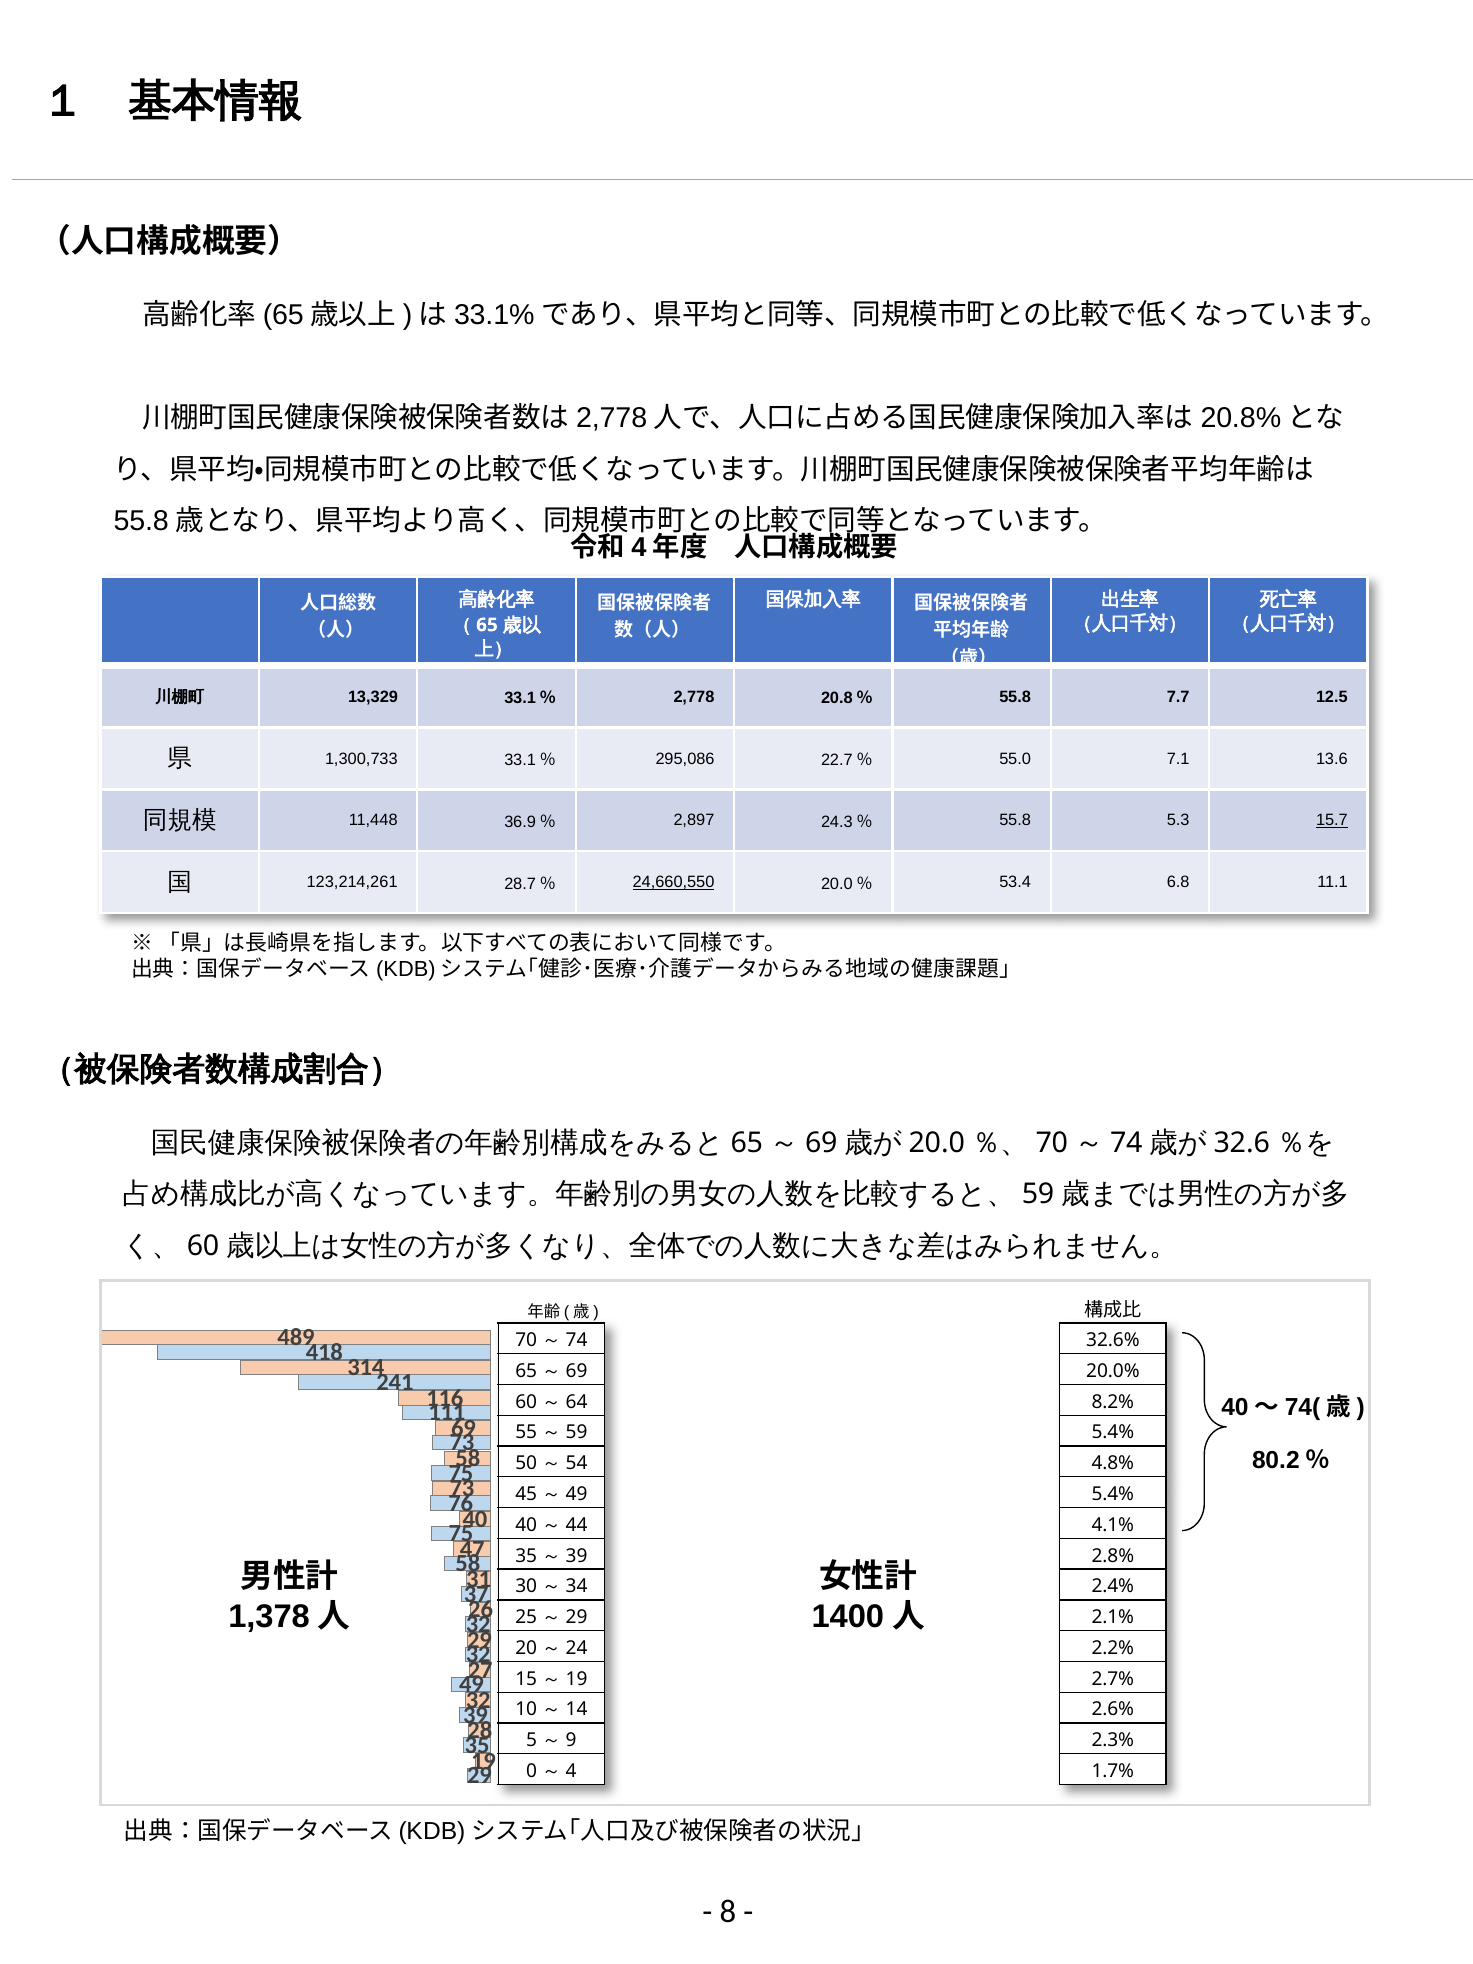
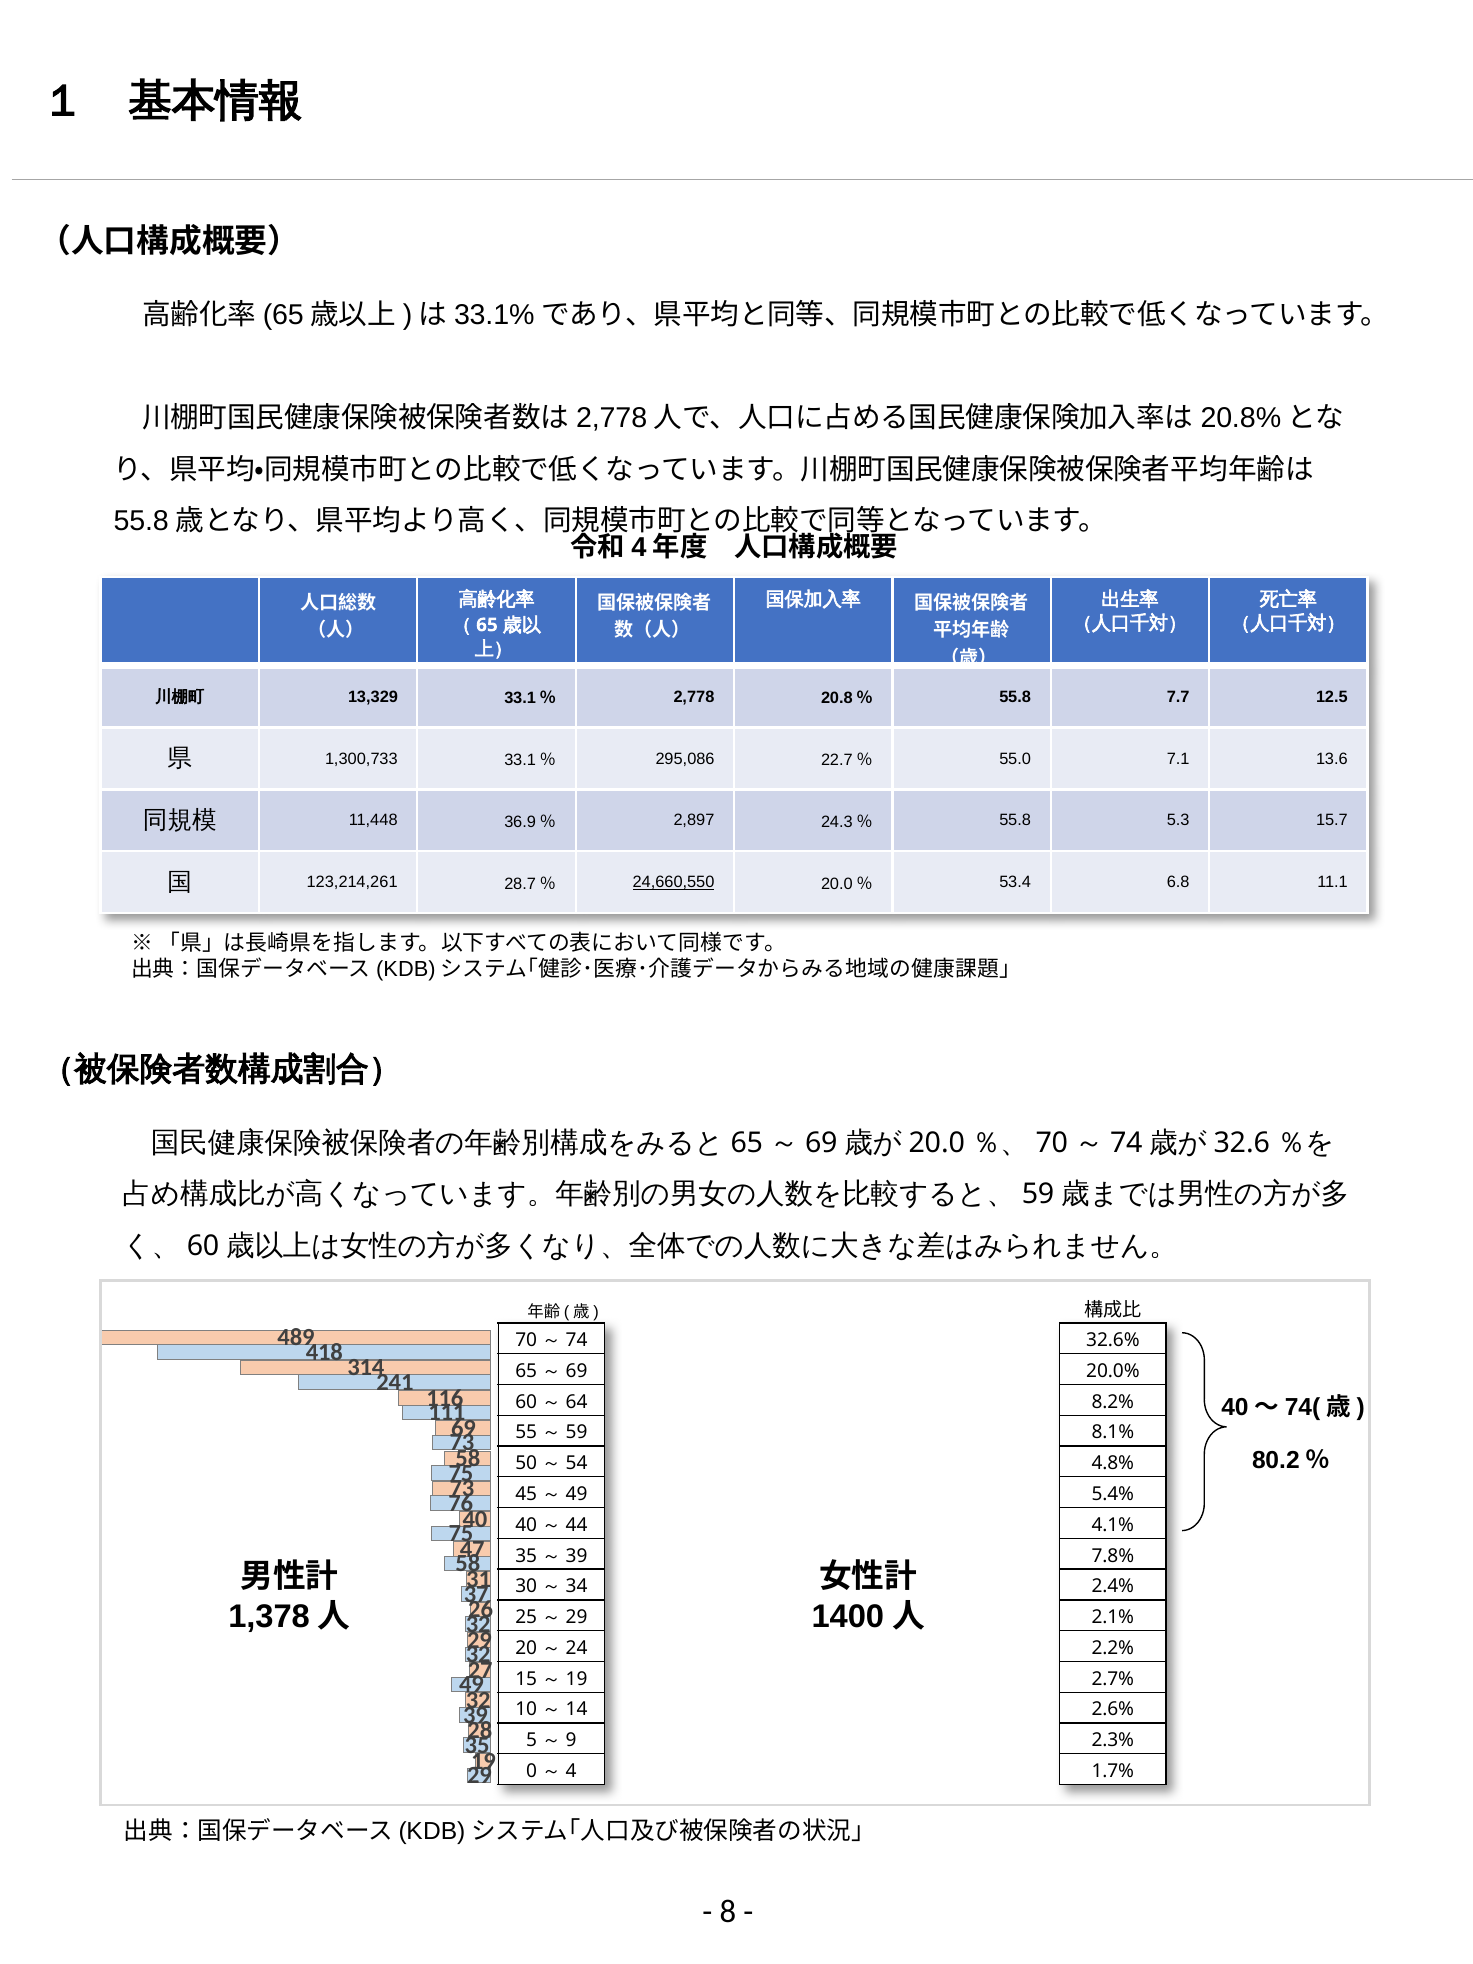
15.7 underline: present -> none (1332, 820)
5.4%: 5.4% -> 8.1% (1113, 1433)
2.8%: 2.8% -> 7.8% (1113, 1556)
